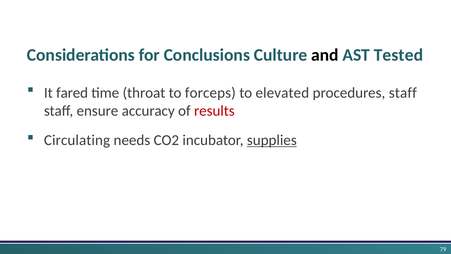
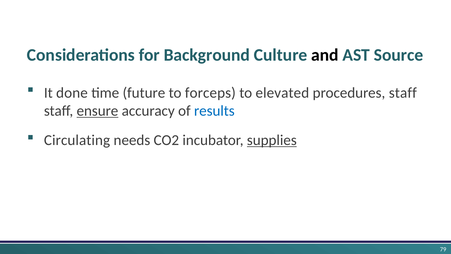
Conclusions: Conclusions -> Background (207, 55)
Tested: Tested -> Source (399, 55)
fared: fared -> done (72, 93)
throat: throat -> future (144, 93)
ensure underline: none -> present (97, 111)
results colour: red -> blue (214, 111)
